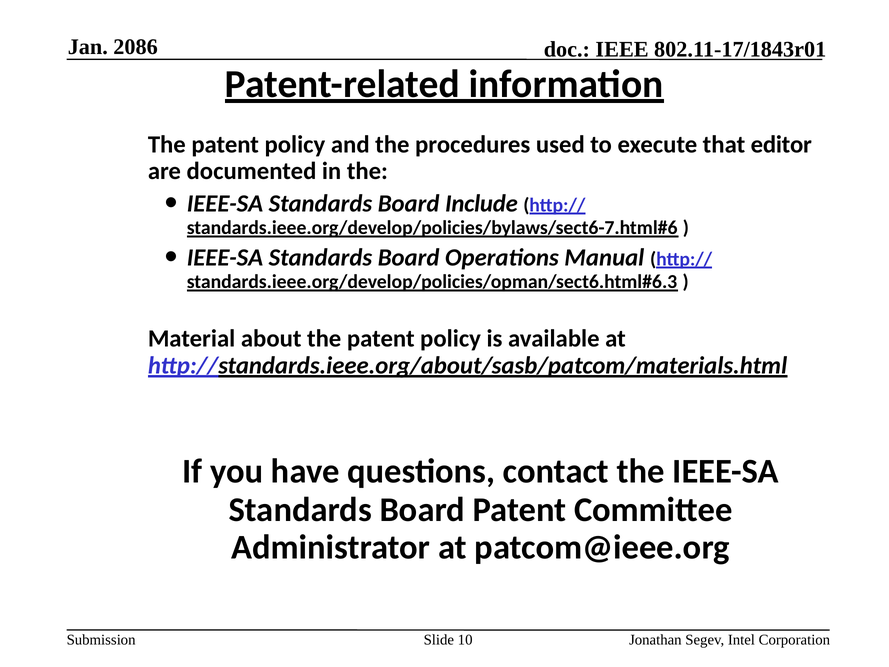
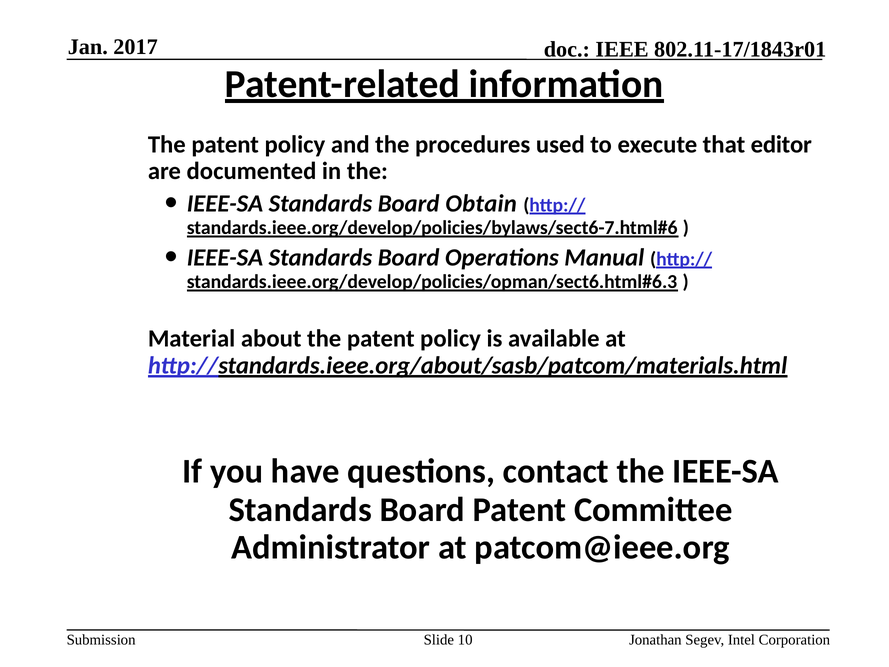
2086: 2086 -> 2017 (136, 47)
Include: Include -> Obtain (481, 203)
